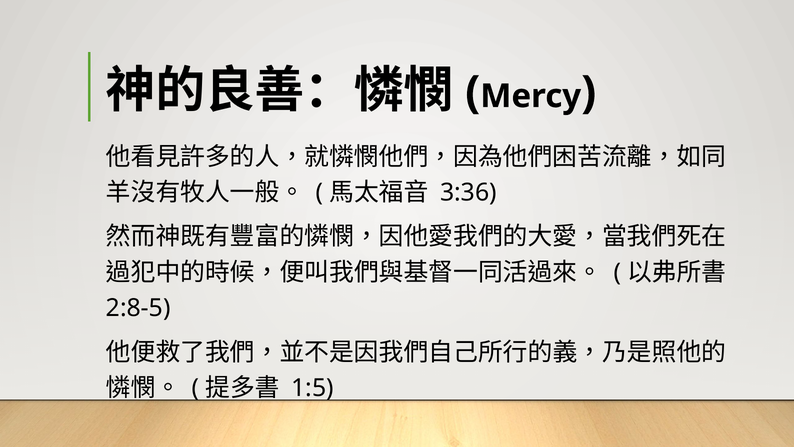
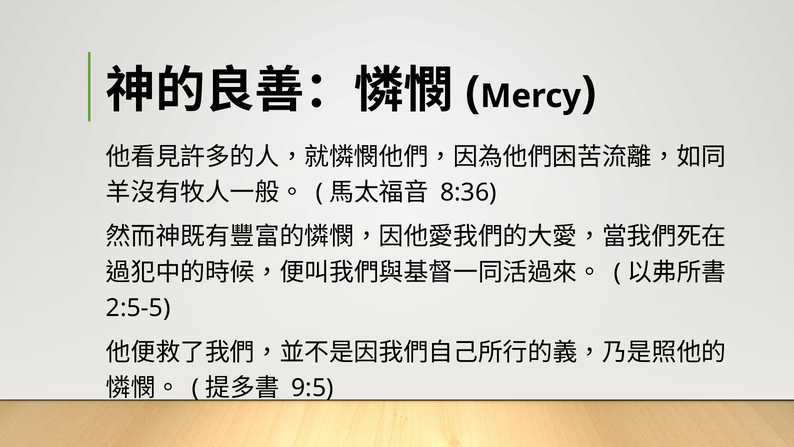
3:36: 3:36 -> 8:36 (468, 193)
2:8-5: 2:8-5 -> 2:5-5 (138, 308)
1:5: 1:5 -> 9:5 (312, 388)
